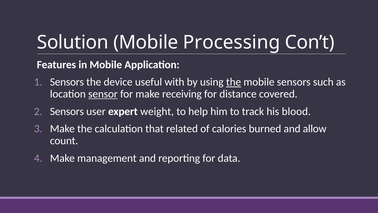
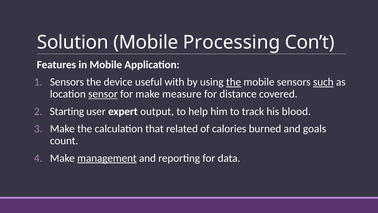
such underline: none -> present (323, 82)
receiving: receiving -> measure (182, 94)
Sensors: Sensors -> Starting (67, 111)
weight: weight -> output (157, 111)
allow: allow -> goals (315, 129)
management underline: none -> present (107, 158)
